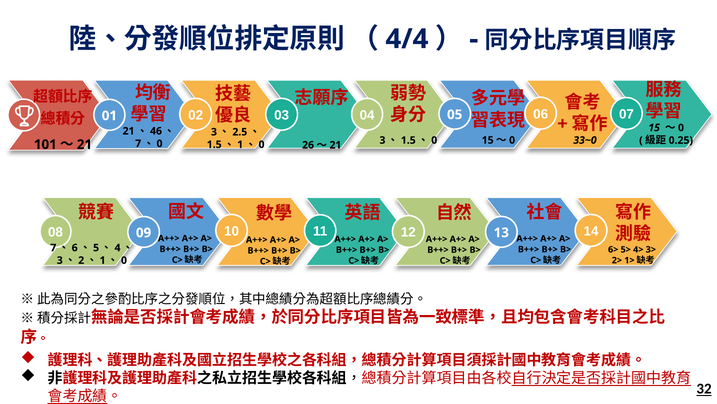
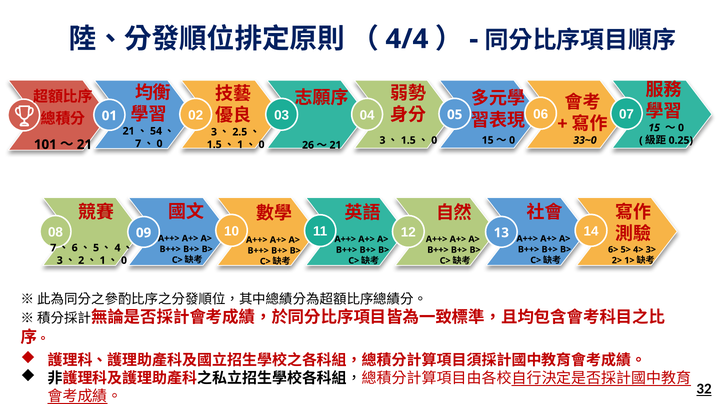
46: 46 -> 54 (156, 131)
